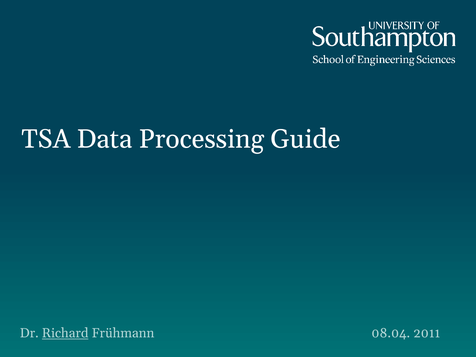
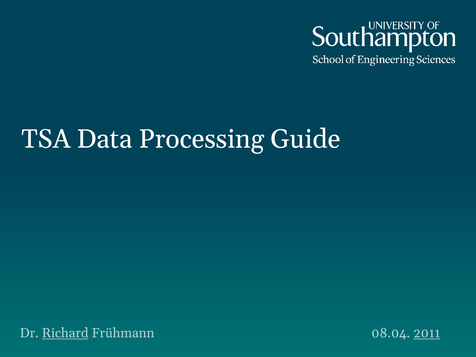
2011 underline: none -> present (427, 333)
